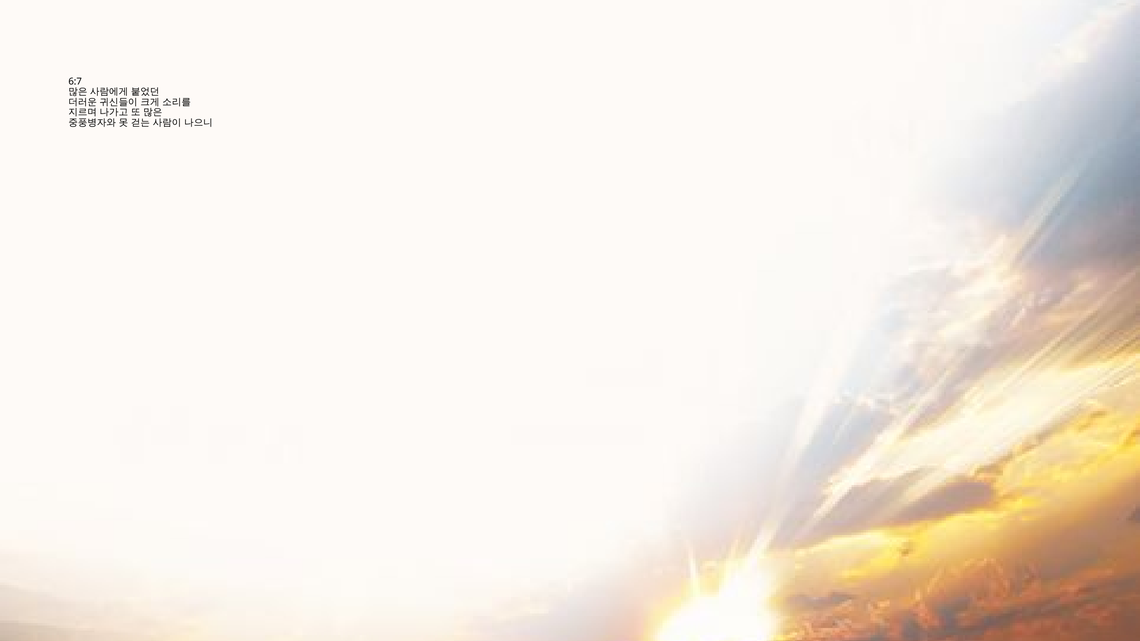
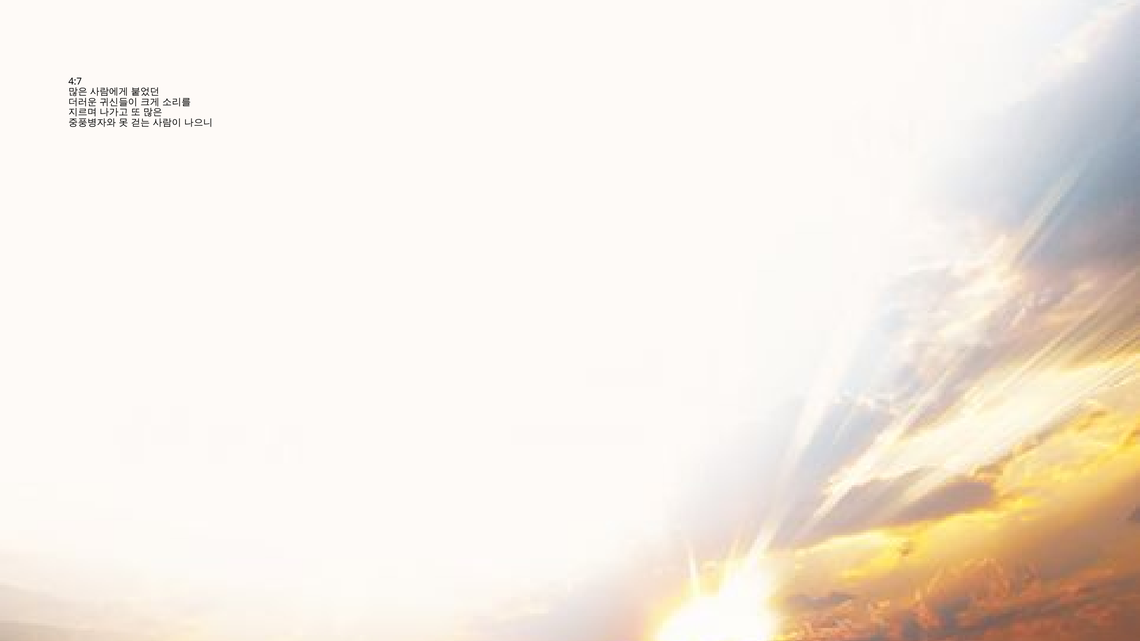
6:7: 6:7 -> 4:7 (75, 81)
